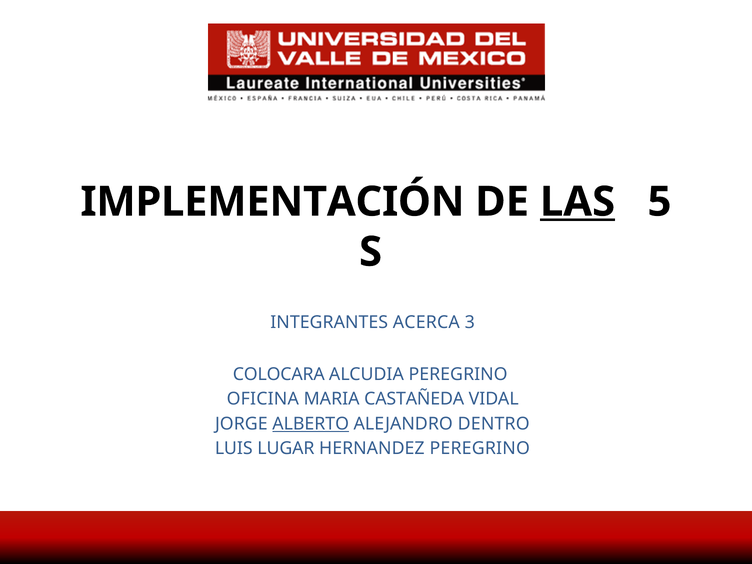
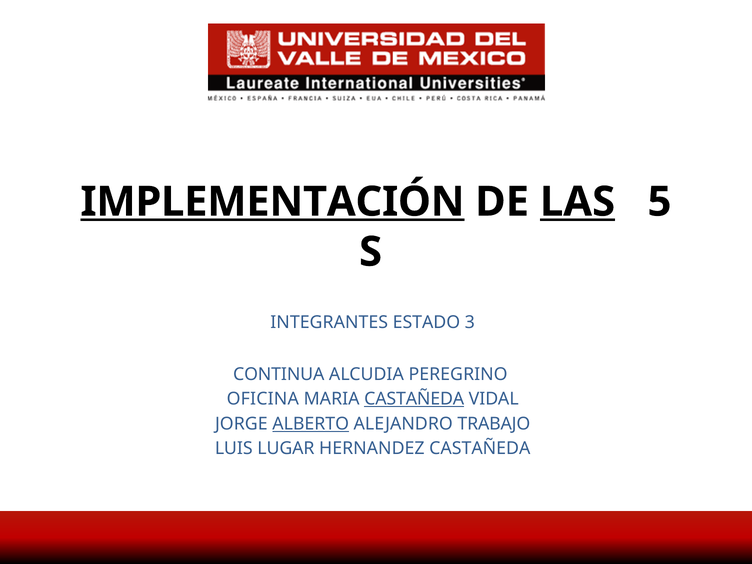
IMPLEMENTACIÓN underline: none -> present (273, 202)
ACERCA: ACERCA -> ESTADO (426, 322)
COLOCARA: COLOCARA -> CONTINUA (279, 374)
CASTAÑEDA underline: none -> present (414, 399)
DENTRO: DENTRO -> TRABAJO (494, 424)
HERNANDEZ PEREGRINO: PEREGRINO -> CASTAÑEDA (480, 449)
